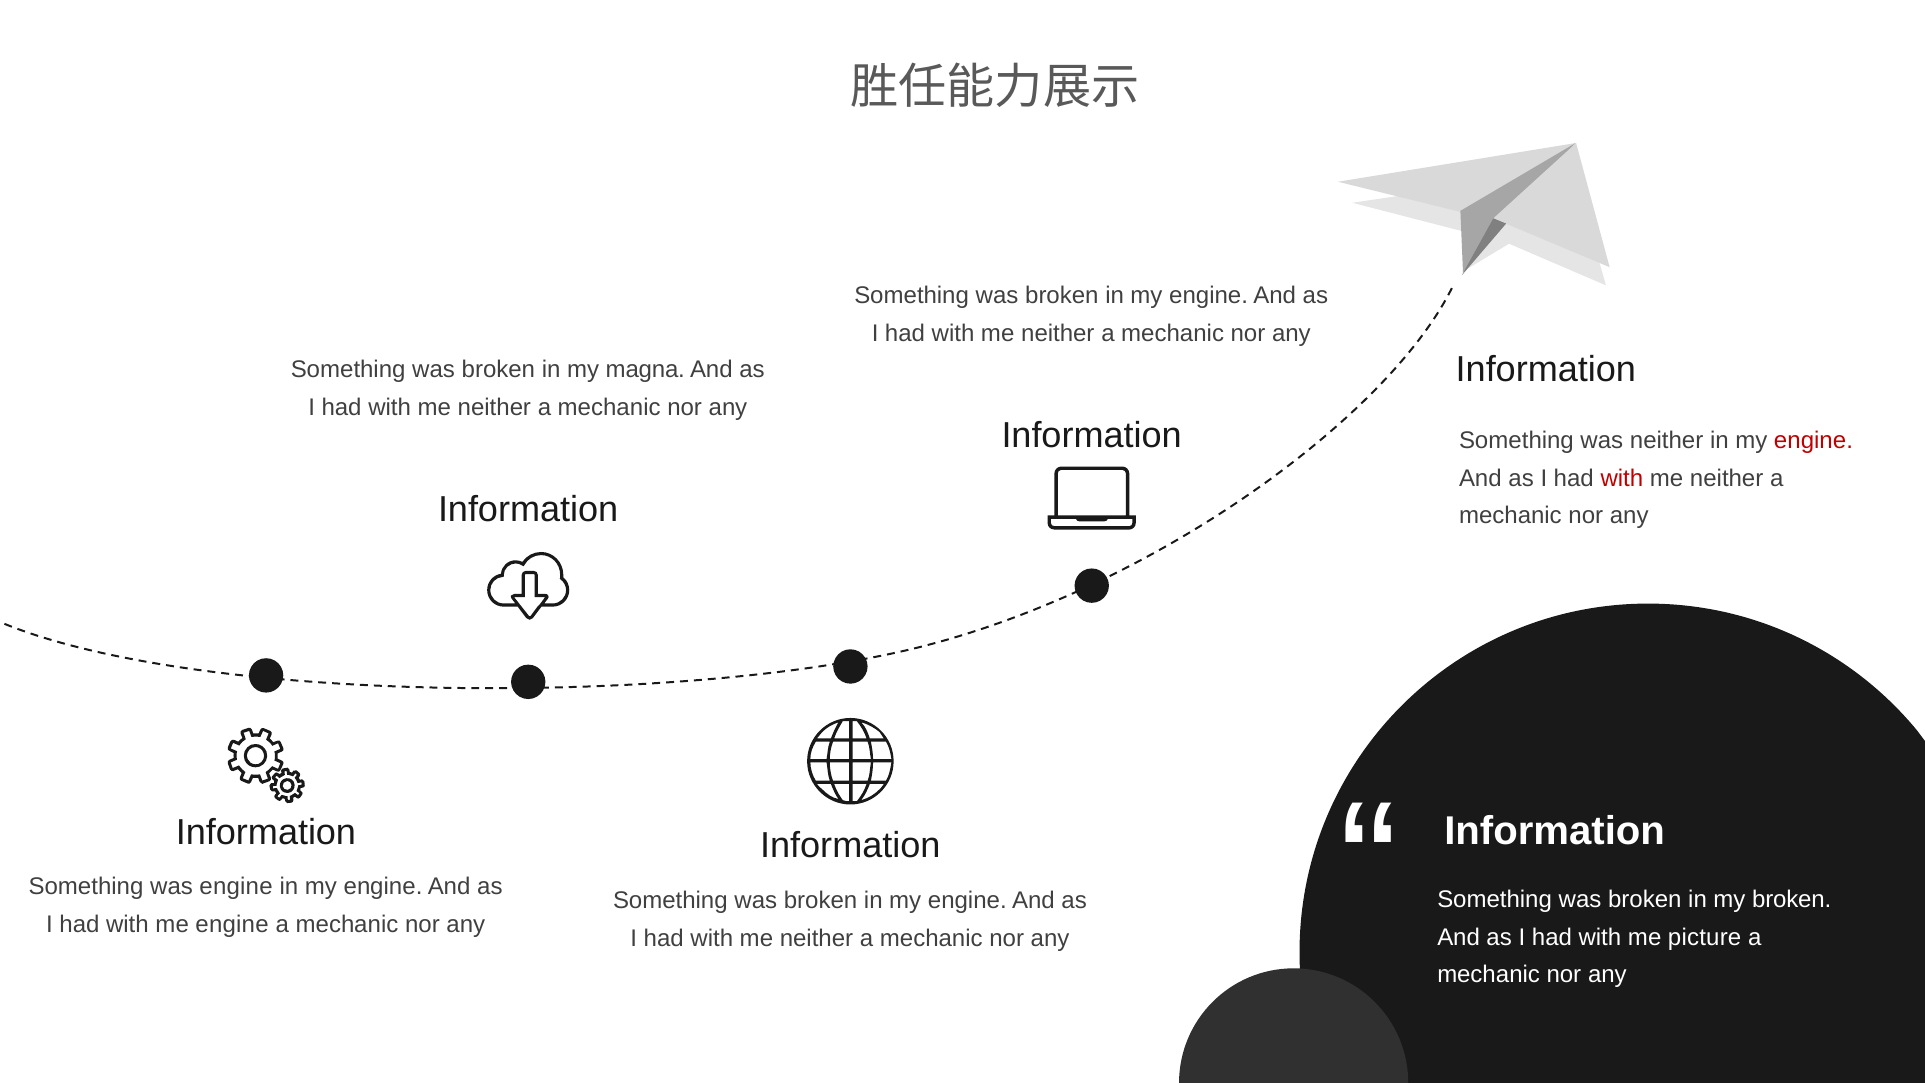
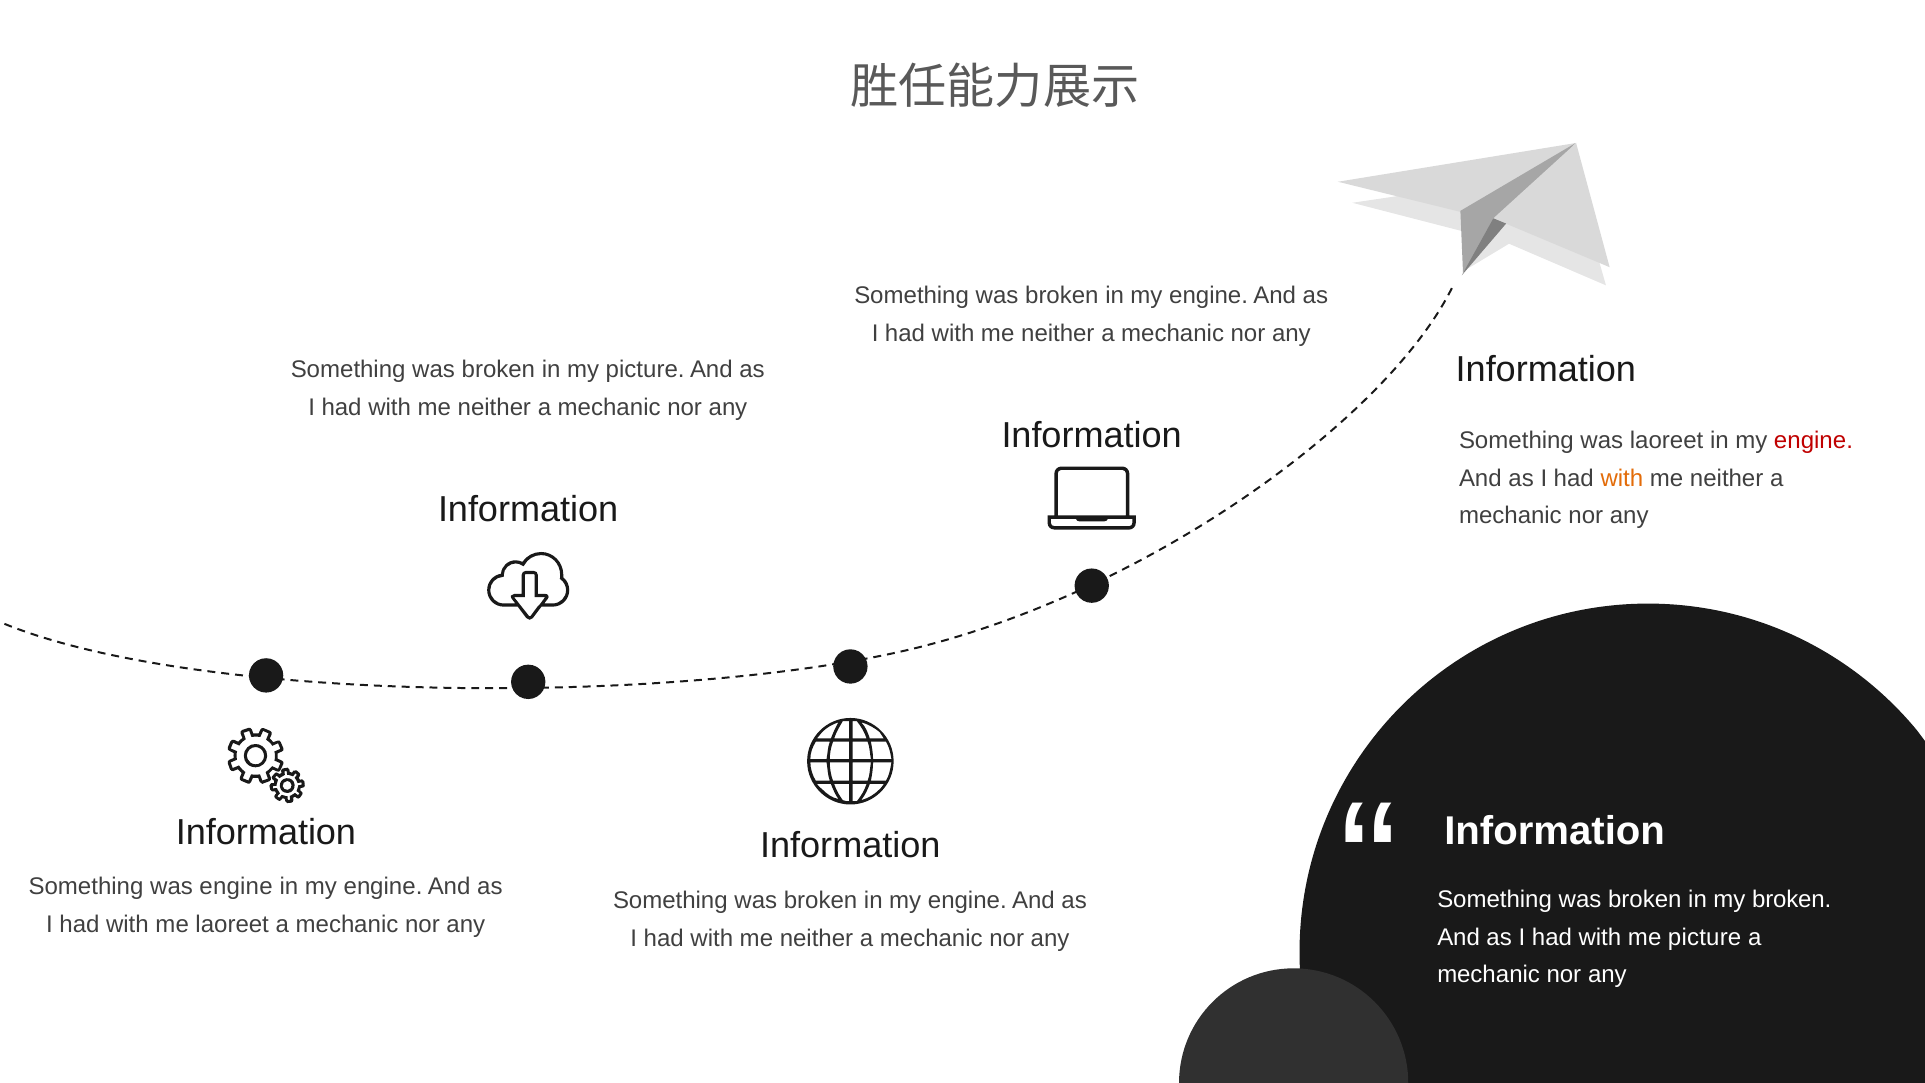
my magna: magna -> picture (645, 370)
was neither: neither -> laoreet (1667, 441)
with colour: red -> orange (1622, 478)
me engine: engine -> laoreet (232, 924)
